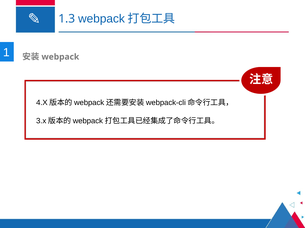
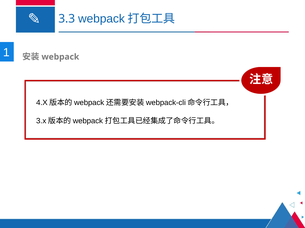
1.3: 1.3 -> 3.3 (67, 19)
